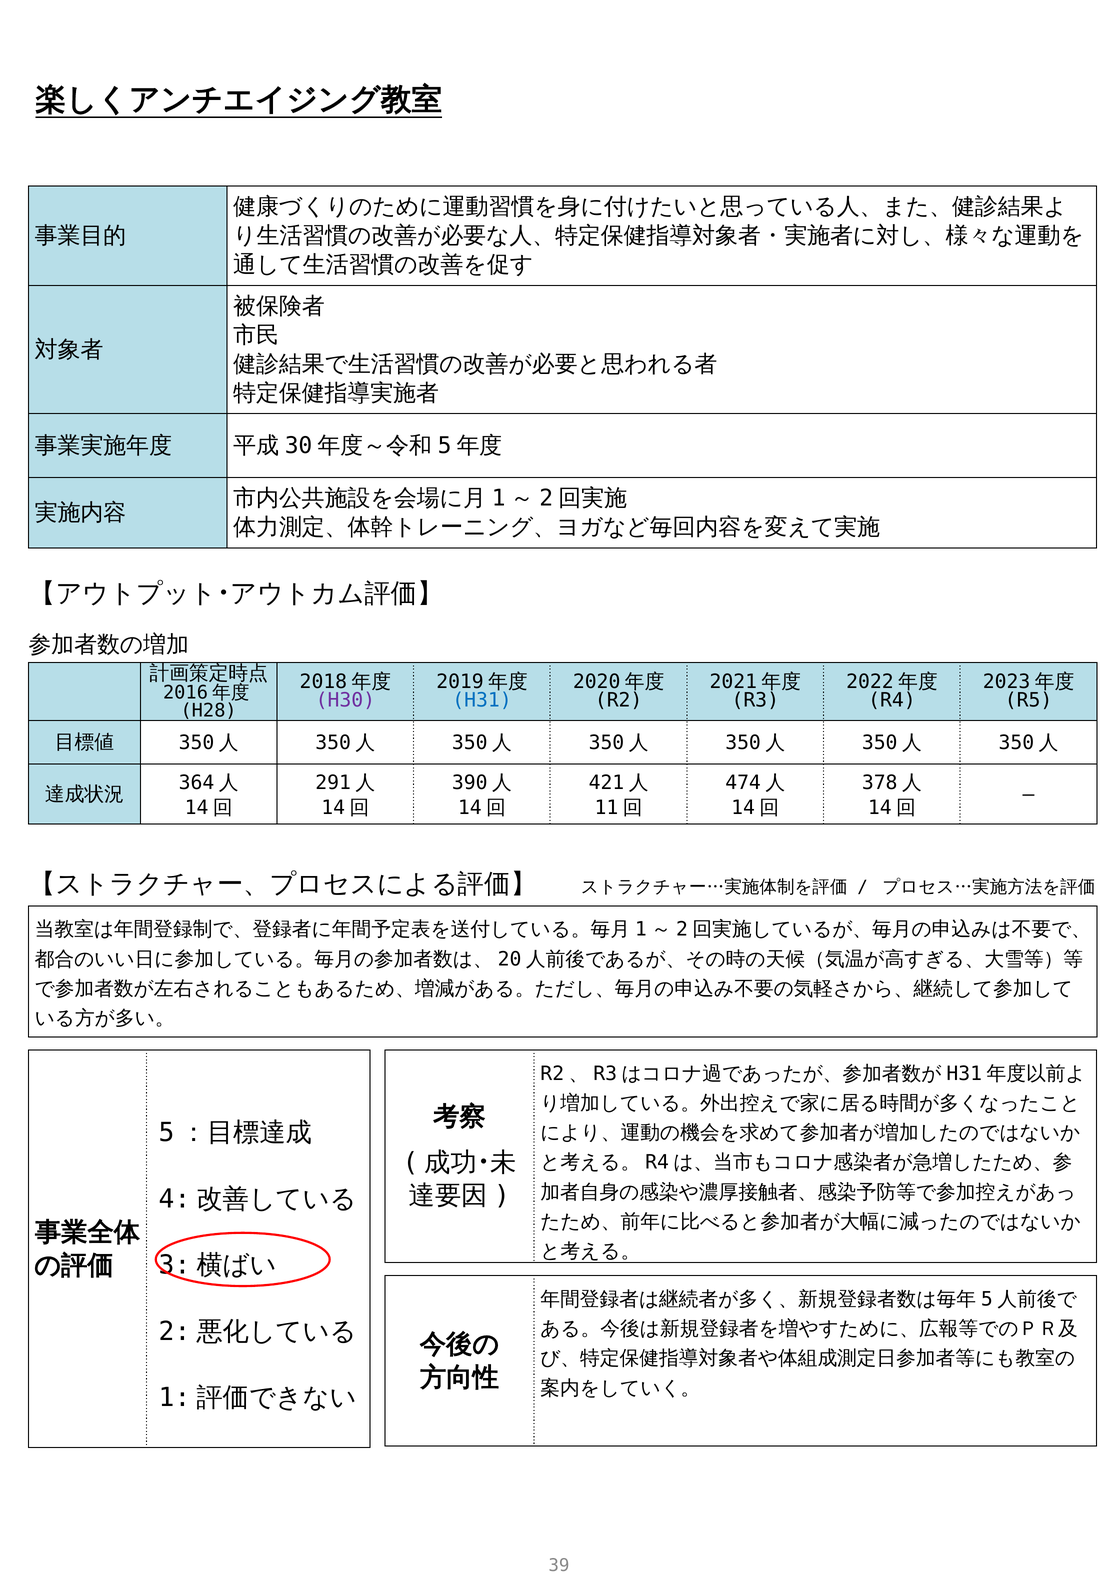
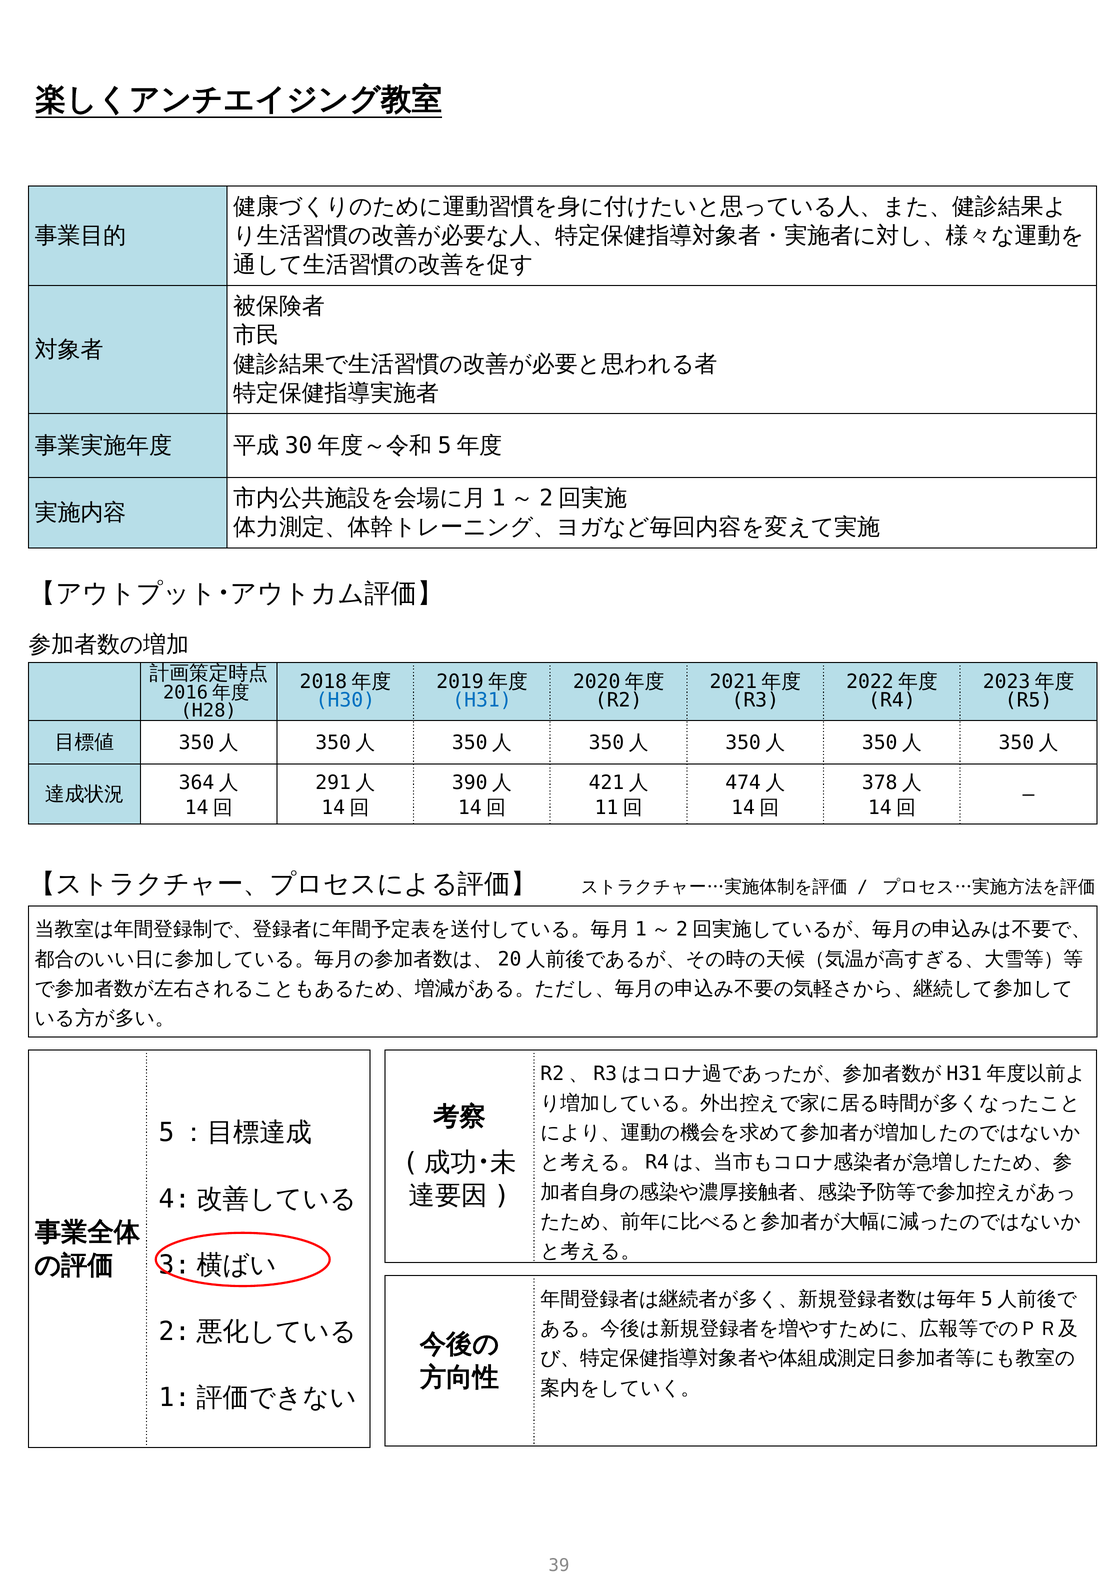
H30 colour: purple -> blue (345, 700)
